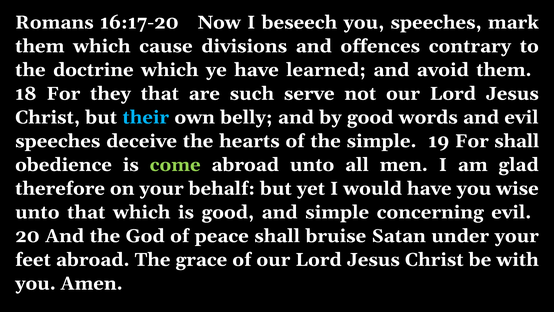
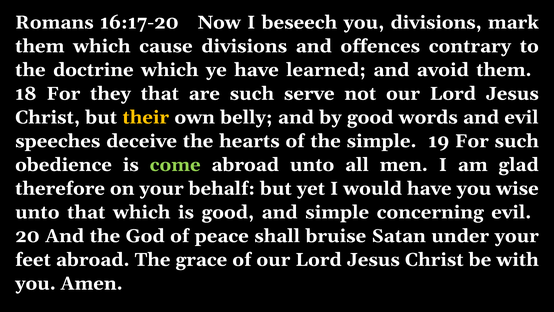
you speeches: speeches -> divisions (436, 22)
their colour: light blue -> yellow (146, 117)
For shall: shall -> such (517, 141)
